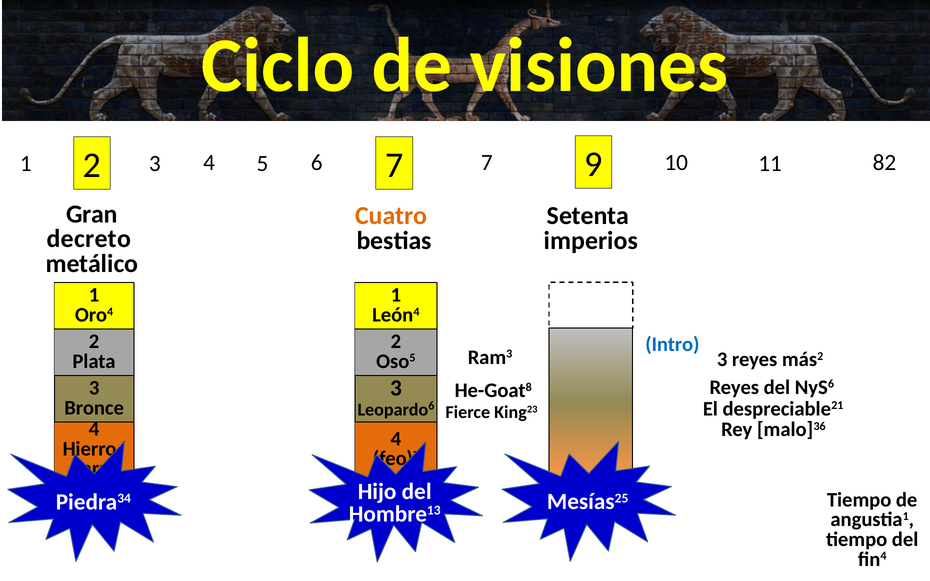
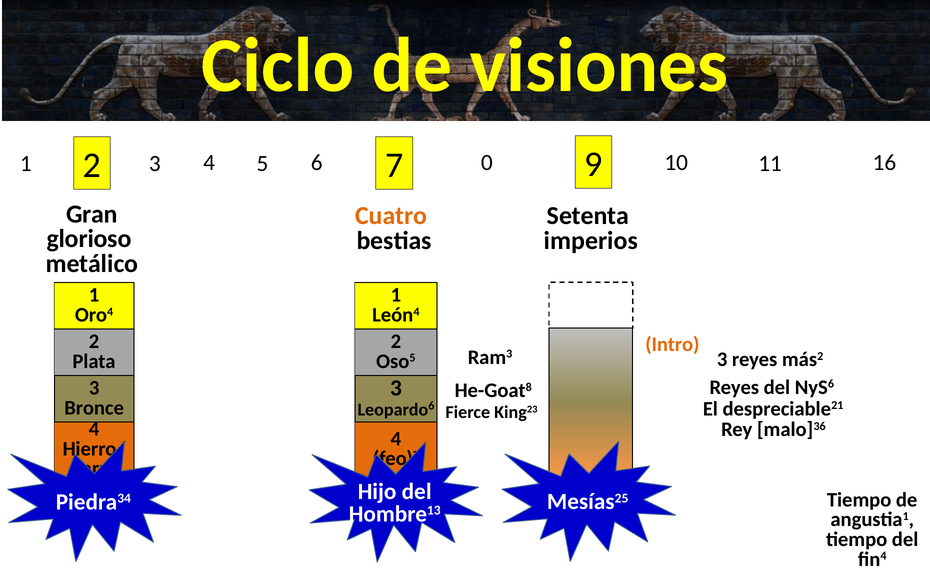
7 7: 7 -> 0 (487, 163)
82: 82 -> 16 (884, 163)
decreto: decreto -> glorioso (89, 239)
Intro colour: blue -> orange (672, 345)
